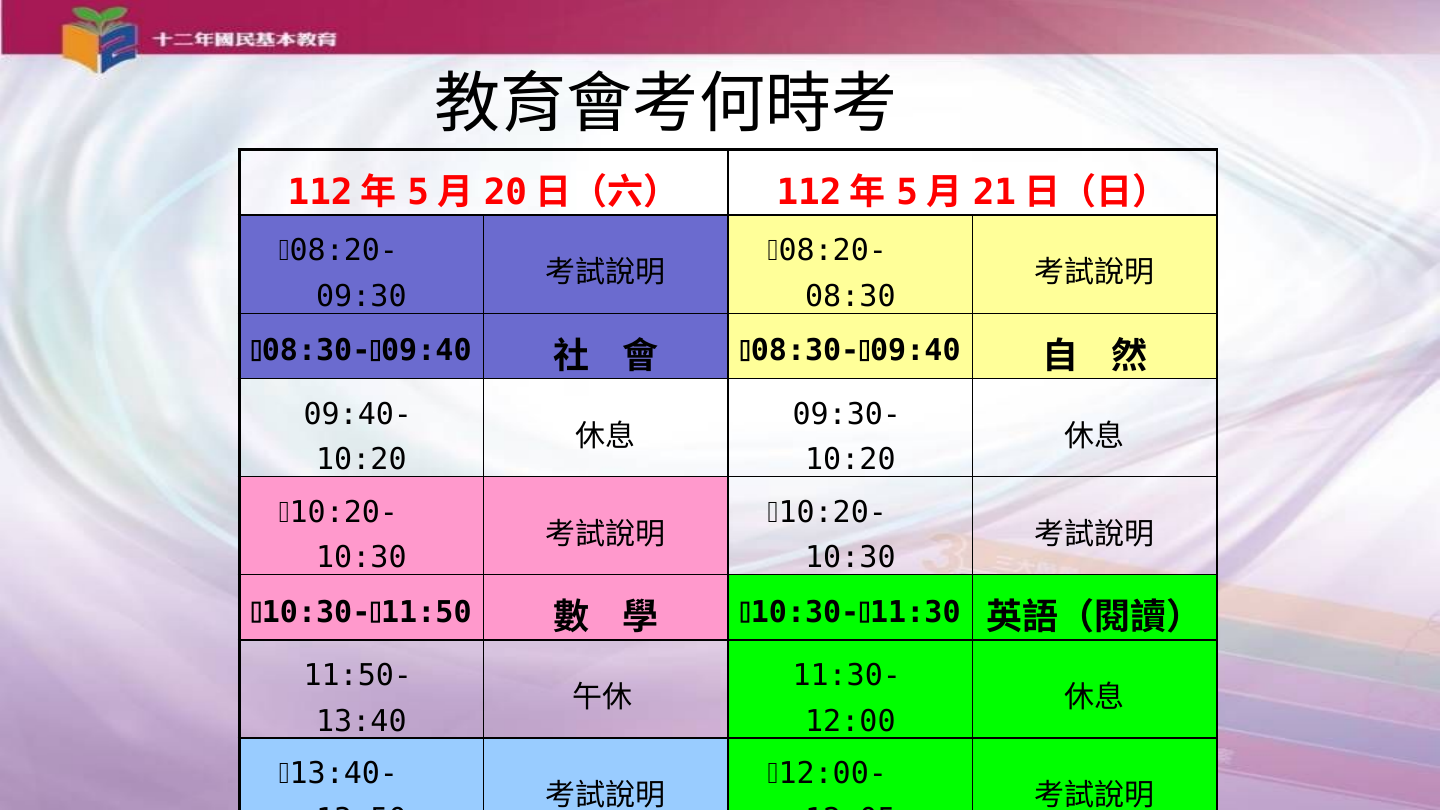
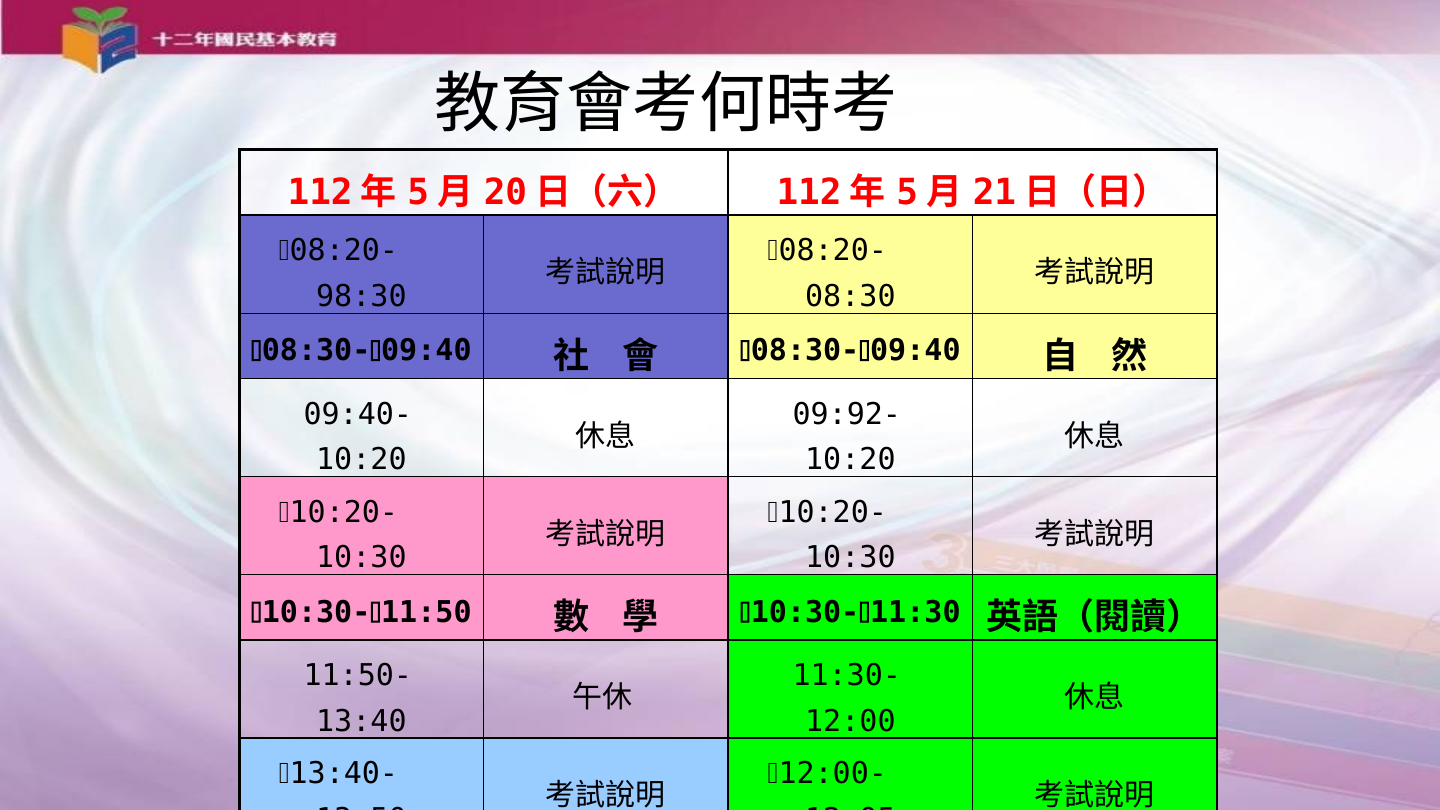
09:30: 09:30 -> 98:30 (361, 296)
09:30-: 09:30- -> 09:92- (847, 414)
